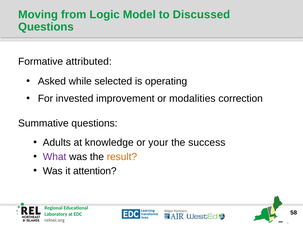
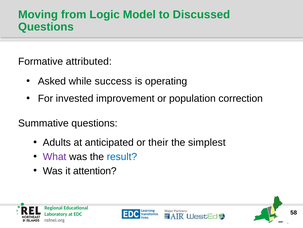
selected: selected -> success (113, 81)
modalities: modalities -> population (192, 98)
knowledge: knowledge -> anticipated (109, 142)
your: your -> their (158, 142)
success: success -> simplest (207, 142)
result colour: orange -> blue (122, 156)
